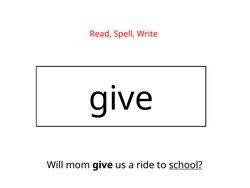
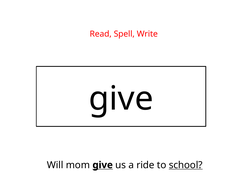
give underline: none -> present (103, 165)
